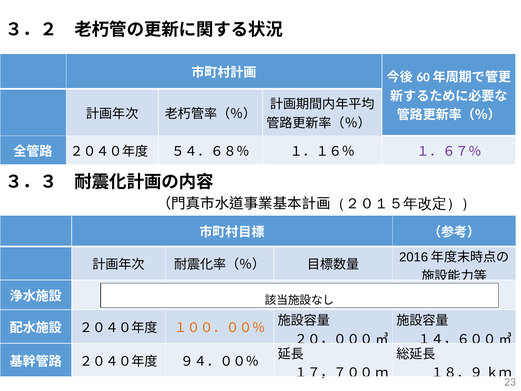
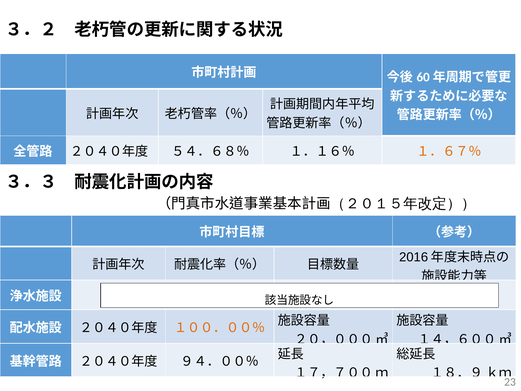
１．６７％ colour: purple -> orange (449, 152)
